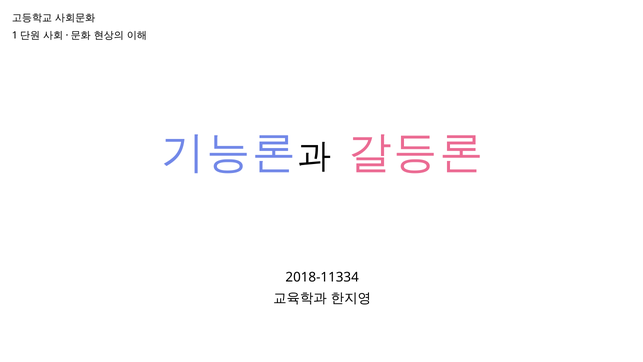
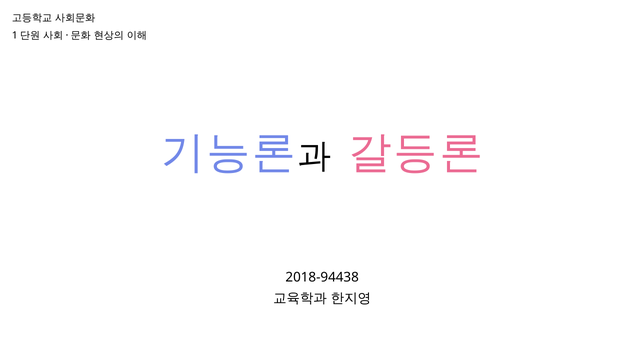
2018-11334: 2018-11334 -> 2018-94438 (322, 277)
